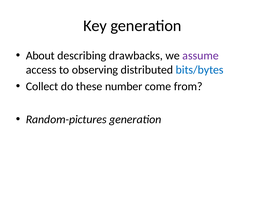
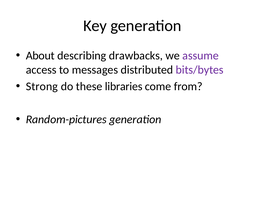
observing: observing -> messages (95, 70)
bits/bytes colour: blue -> purple (200, 70)
Collect: Collect -> Strong (42, 86)
number: number -> libraries (124, 86)
